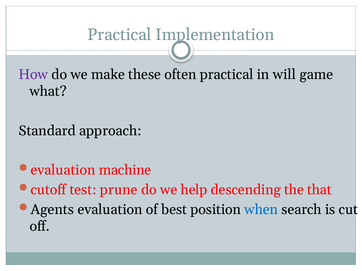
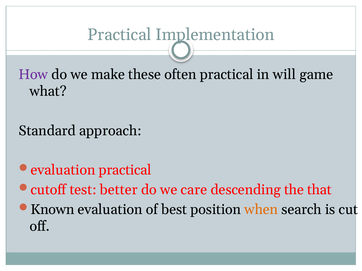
evaluation machine: machine -> practical (125, 170)
prune: prune -> better (119, 190)
help: help -> care (194, 190)
Agents: Agents -> Known (53, 210)
when colour: blue -> orange (261, 210)
